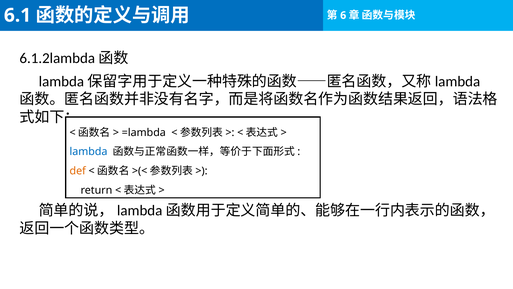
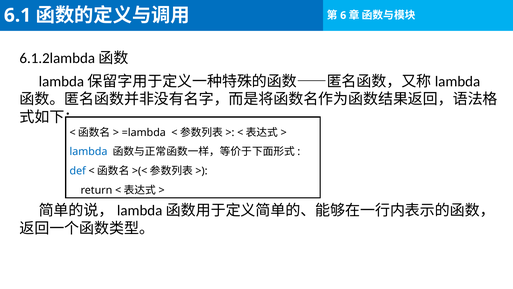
def colour: orange -> blue (78, 171)
